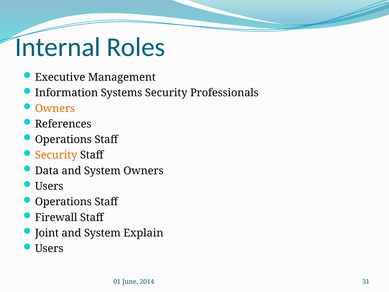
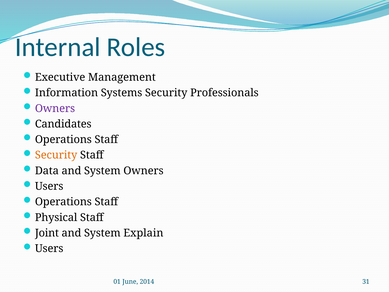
Owners colour: orange -> purple (55, 108)
References: References -> Candidates (63, 124)
Firewall: Firewall -> Physical (56, 217)
